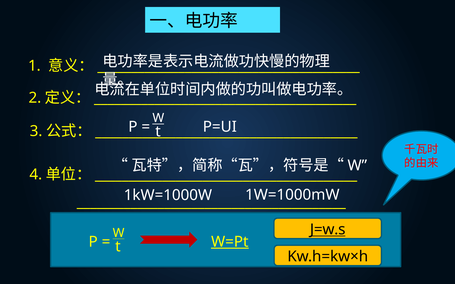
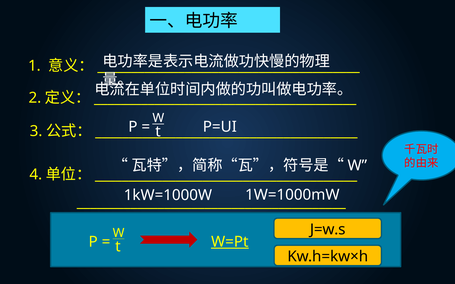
J=w.s underline: present -> none (328, 230)
